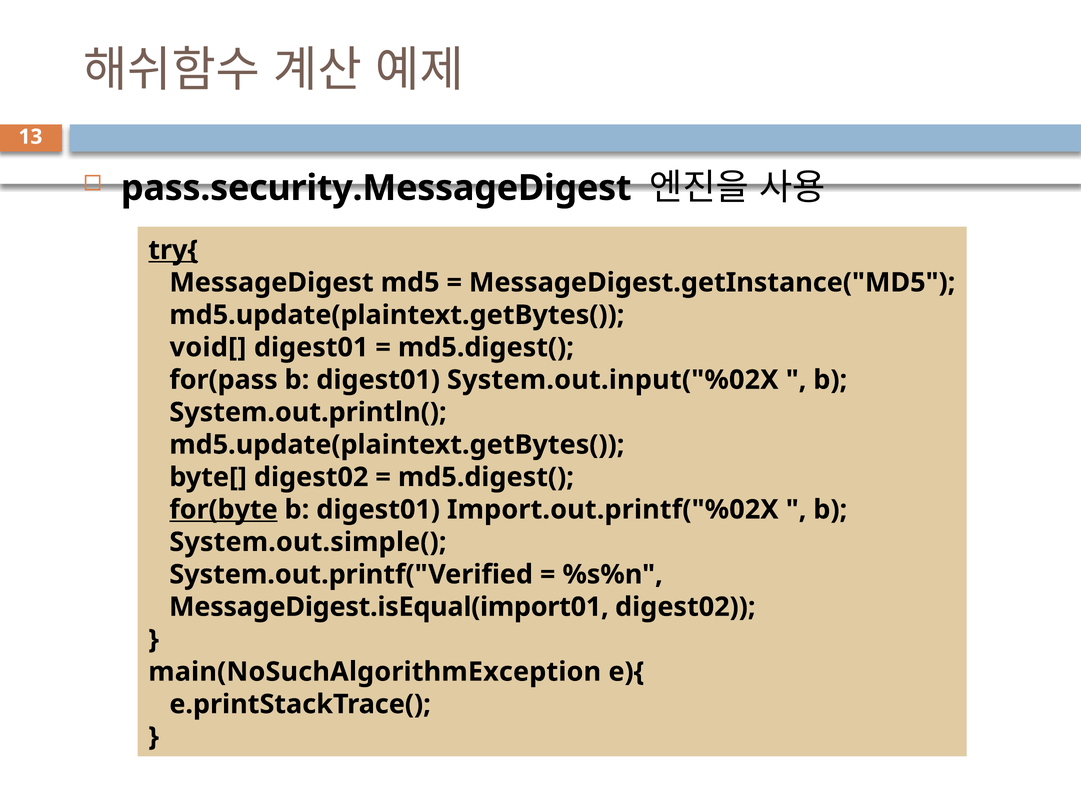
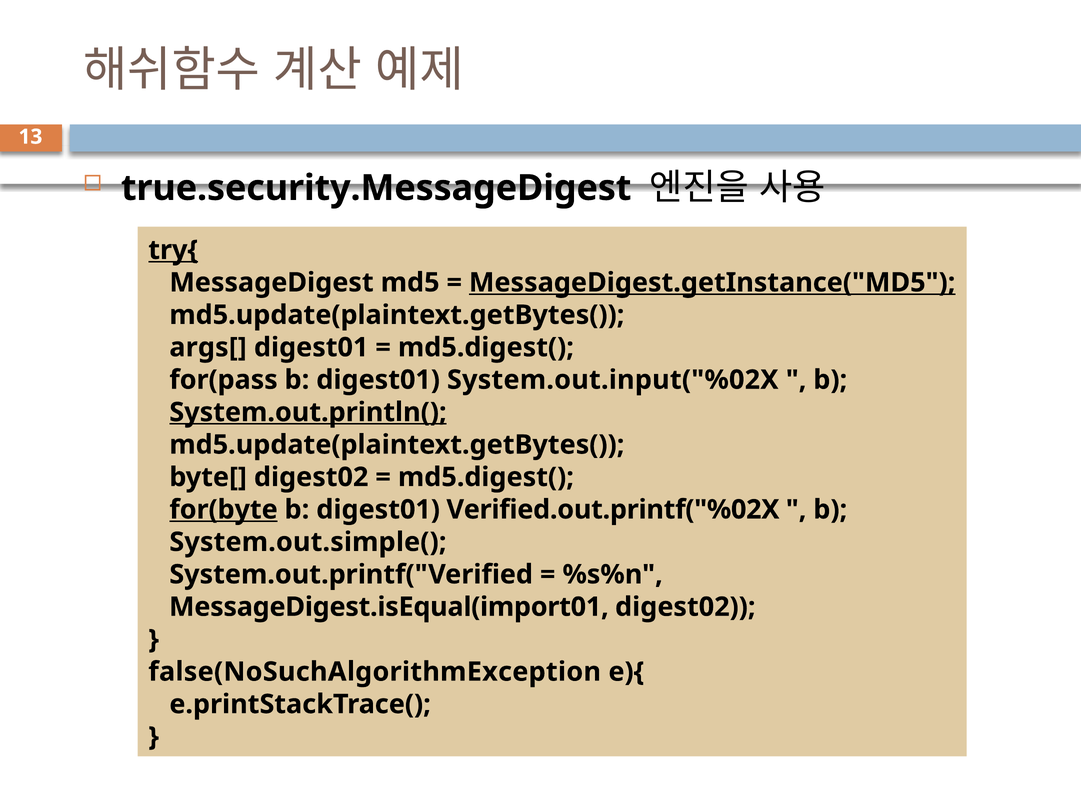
pass.security.MessageDigest: pass.security.MessageDigest -> true.security.MessageDigest (376, 188)
MessageDigest.getInstance("MD5 underline: none -> present (712, 282)
void[: void[ -> args[ (208, 347)
System.out.println( underline: none -> present (308, 412)
Import.out.printf("%02X: Import.out.printf("%02X -> Verified.out.printf("%02X (613, 509)
main(NoSuchAlgorithmException: main(NoSuchAlgorithmException -> false(NoSuchAlgorithmException (375, 672)
